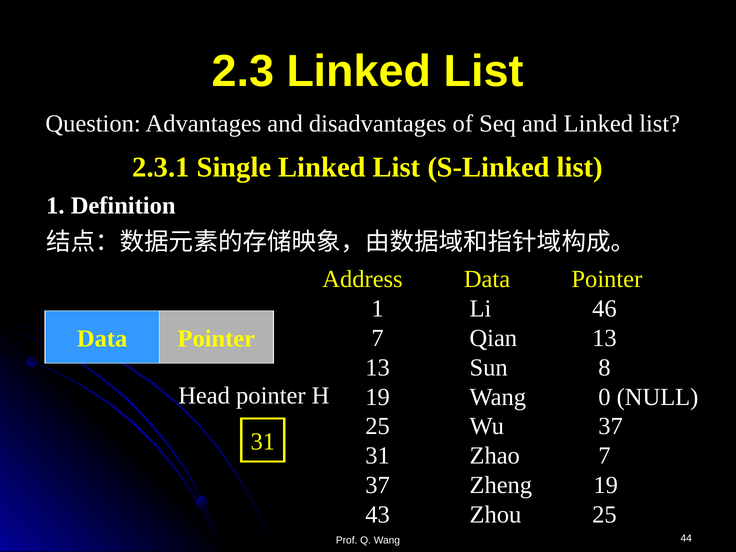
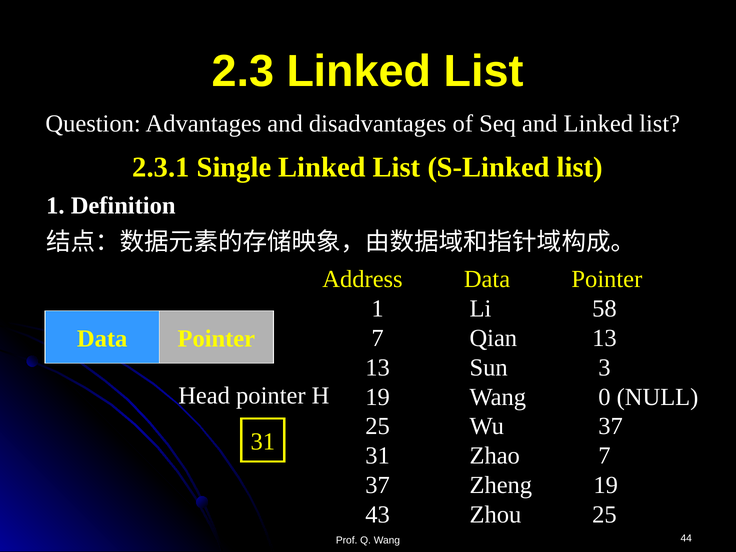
46: 46 -> 58 (604, 309)
8: 8 -> 3 (604, 367)
